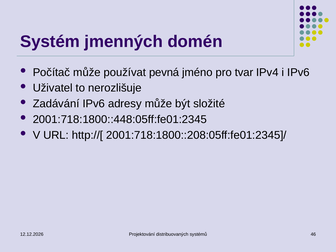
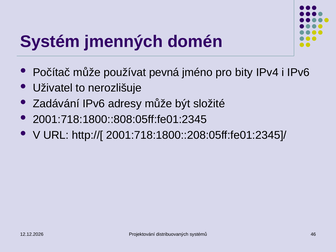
tvar: tvar -> bity (244, 72)
2001:718:1800::448:05ff:fe01:2345: 2001:718:1800::448:05ff:fe01:2345 -> 2001:718:1800::808:05ff:fe01:2345 (120, 119)
